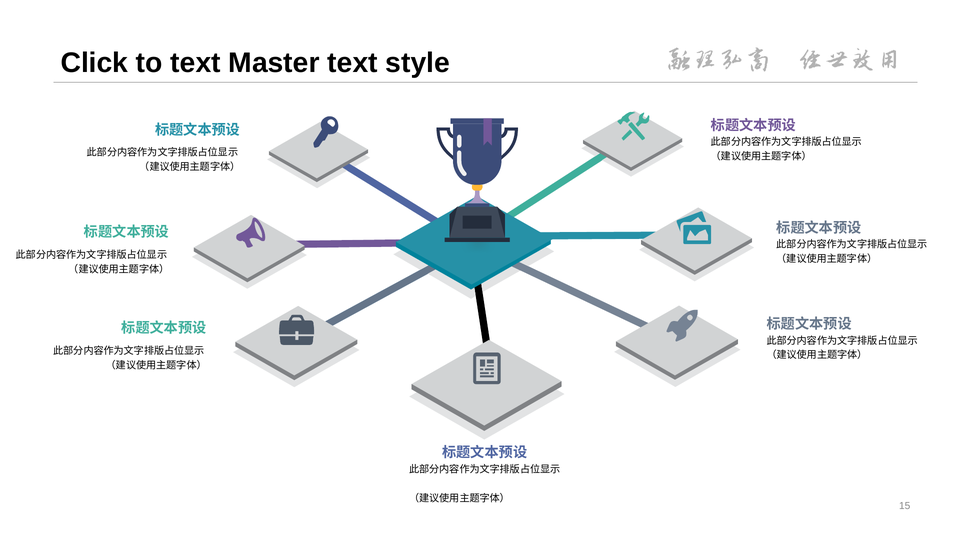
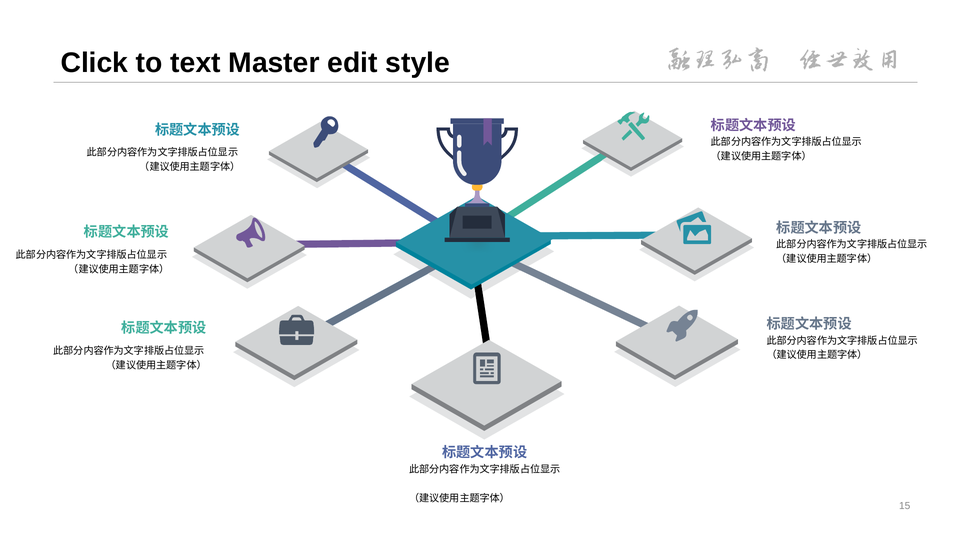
Master text: text -> edit (353, 63)
